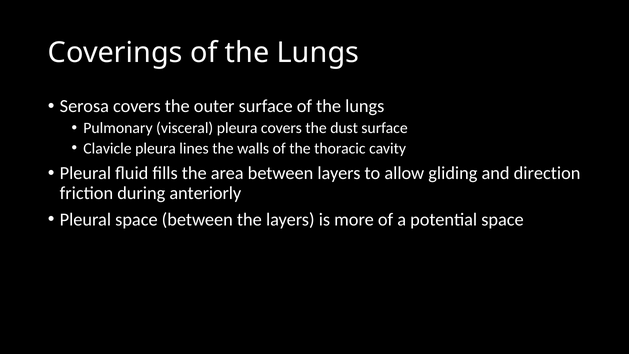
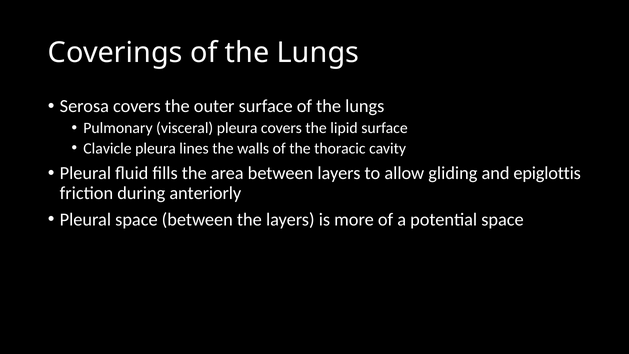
dust: dust -> lipid (344, 128)
direction: direction -> epiglottis (547, 173)
